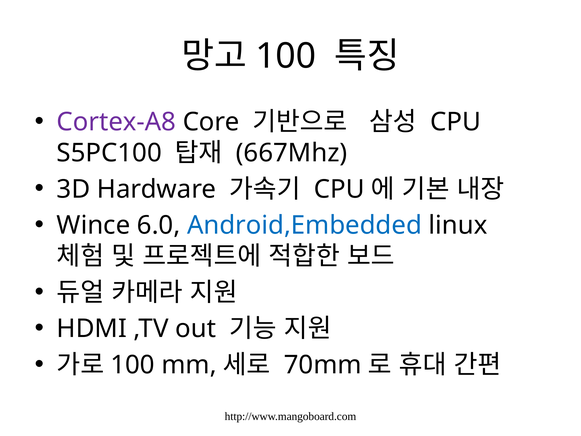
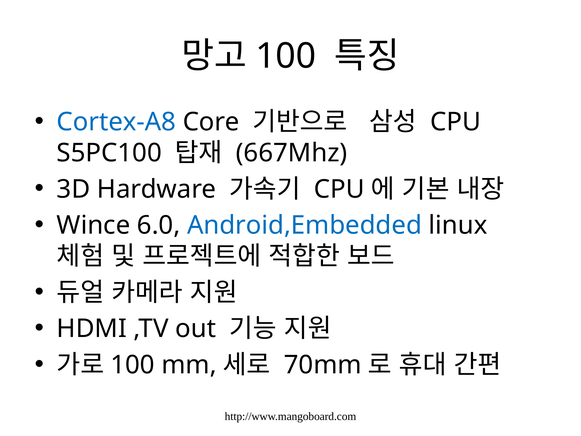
Cortex-A8 colour: purple -> blue (116, 122)
